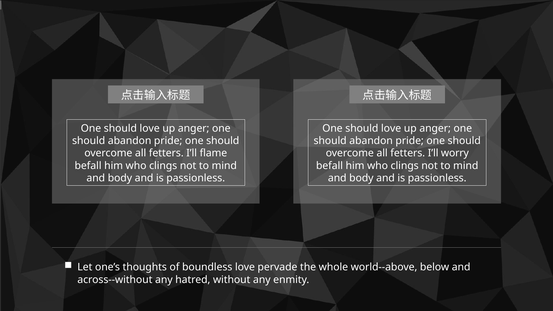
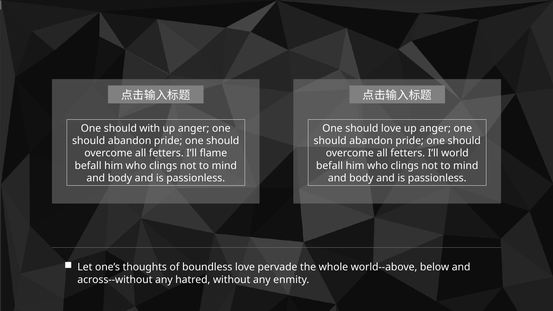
love: love -> with (150, 128)
worry: worry -> world (455, 153)
